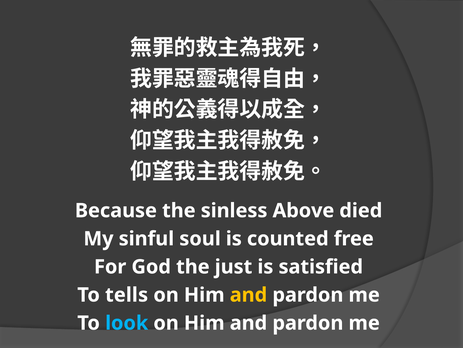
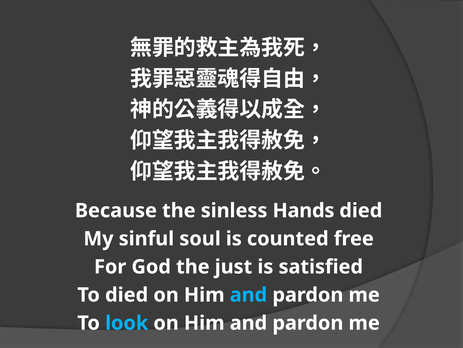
Above: Above -> Hands (303, 210)
To tells: tells -> died (127, 294)
and colour: yellow -> light blue (248, 294)
